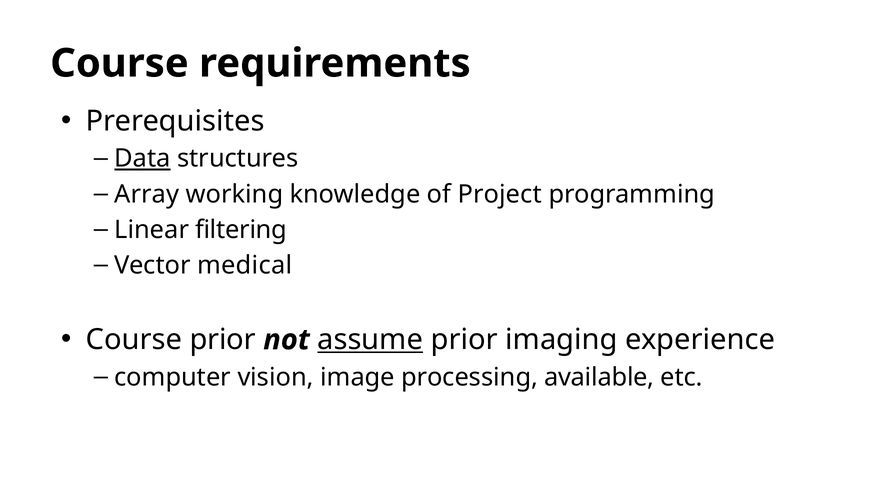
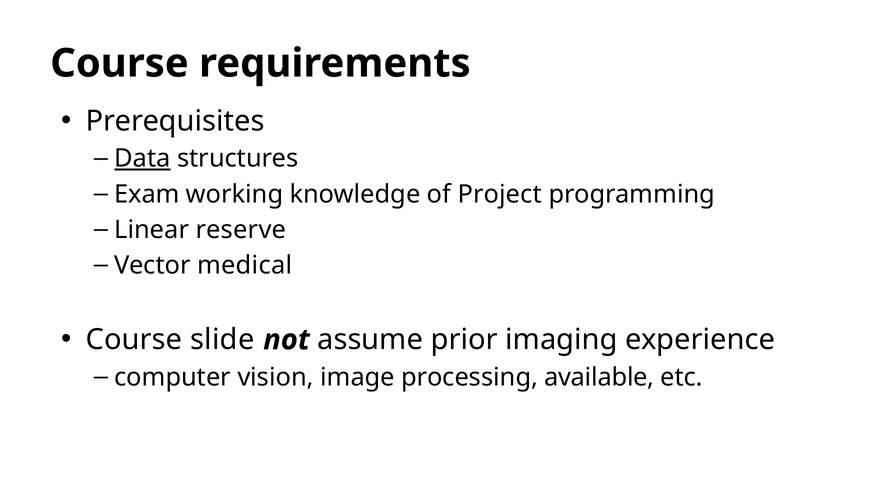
Array: Array -> Exam (147, 194)
filtering: filtering -> reserve (241, 230)
Course prior: prior -> slide (222, 340)
assume underline: present -> none (370, 340)
